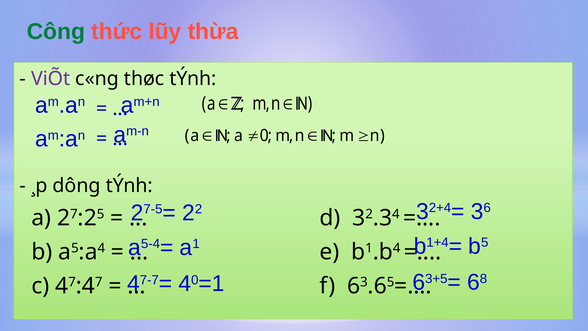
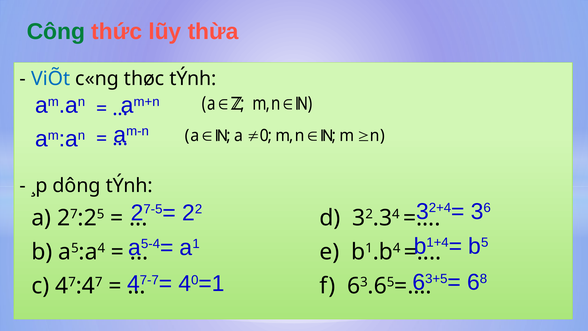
ViÕt colour: purple -> blue (51, 78)
